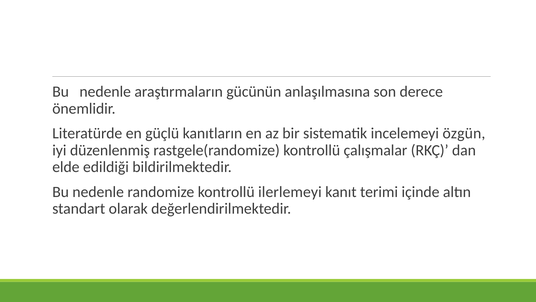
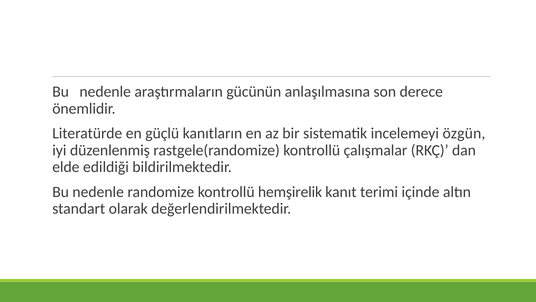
ilerlemeyi: ilerlemeyi -> hemşirelik (290, 192)
